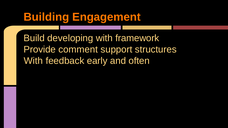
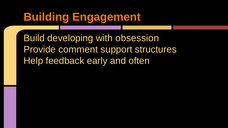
framework: framework -> obsession (137, 38)
With: With -> Help (33, 61)
